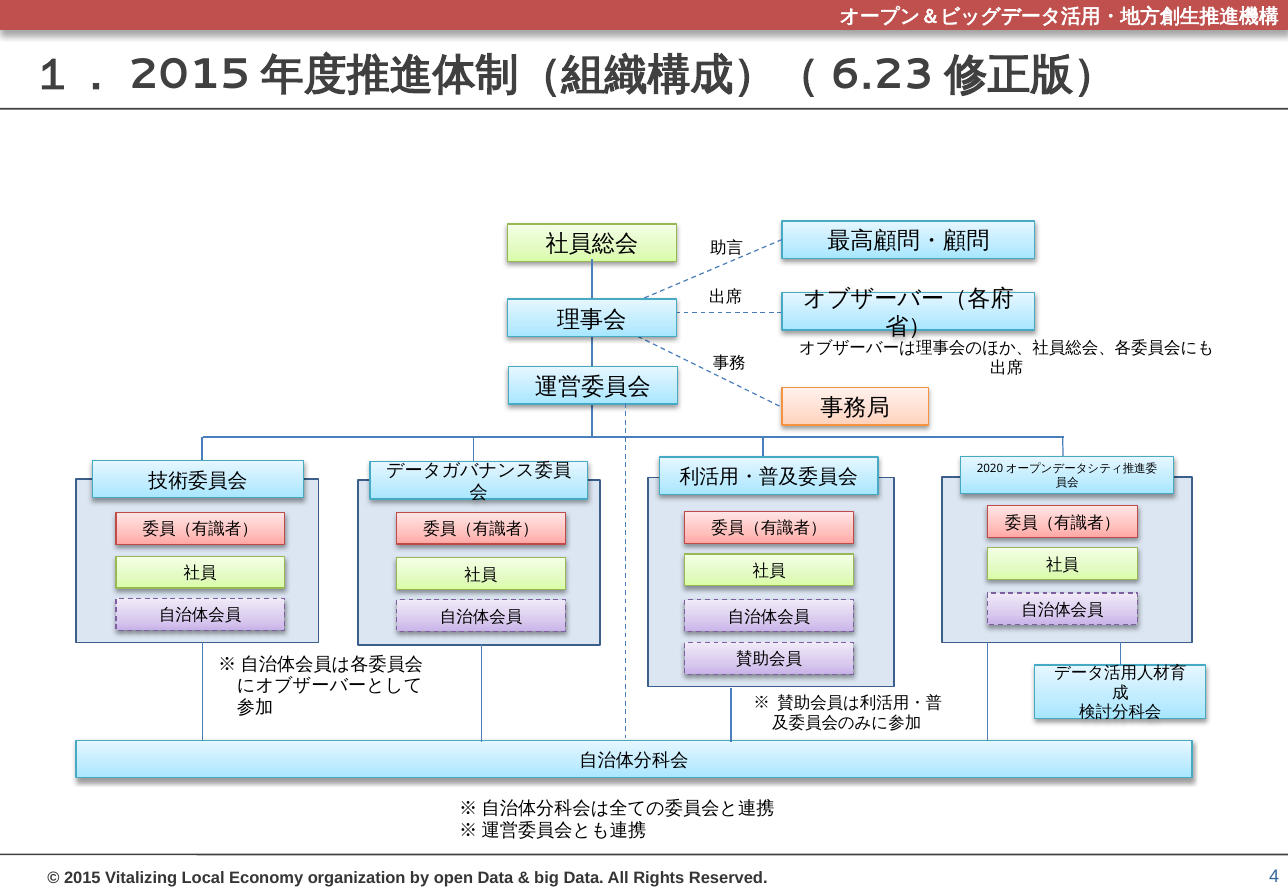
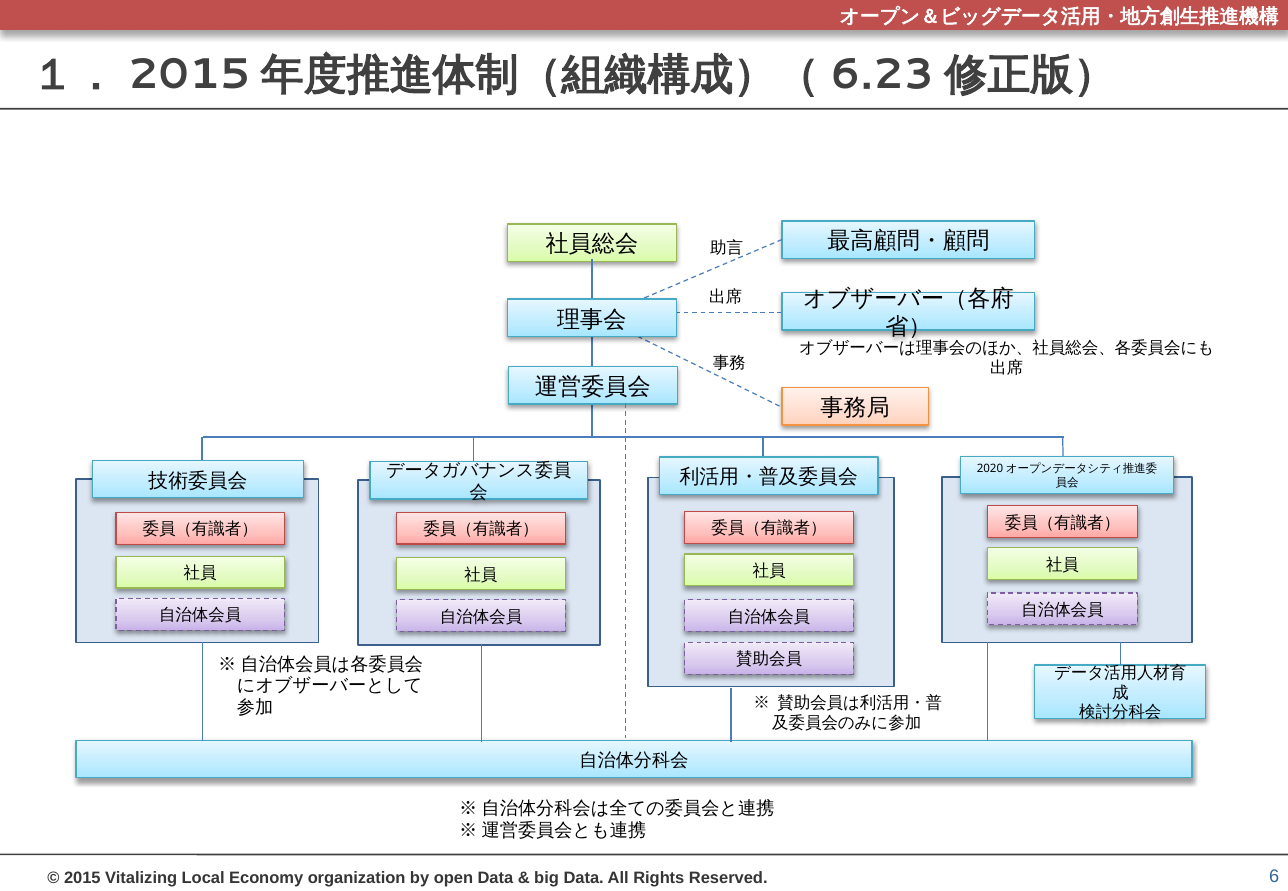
4: 4 -> 6 (1274, 878)
